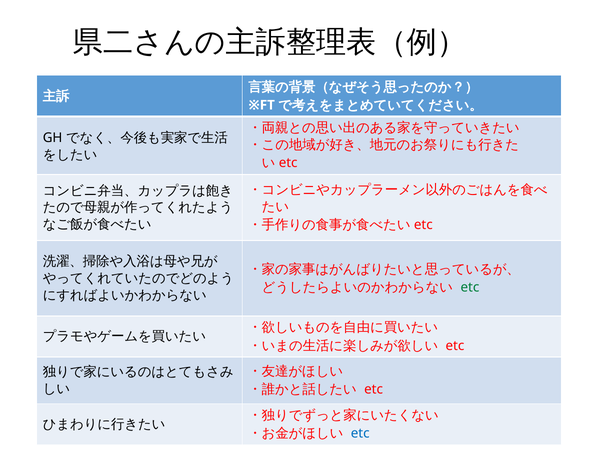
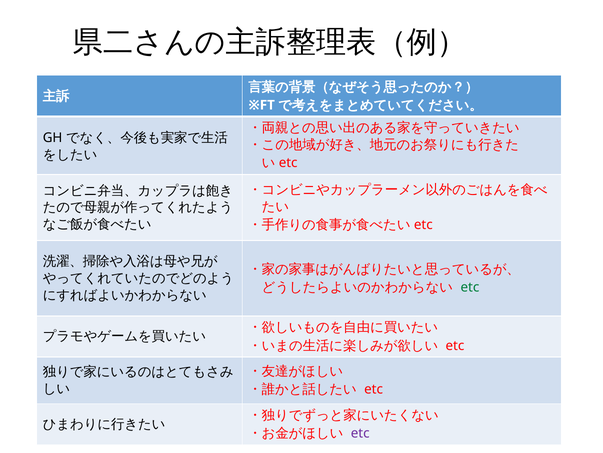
etc colour: blue -> purple (360, 433)
